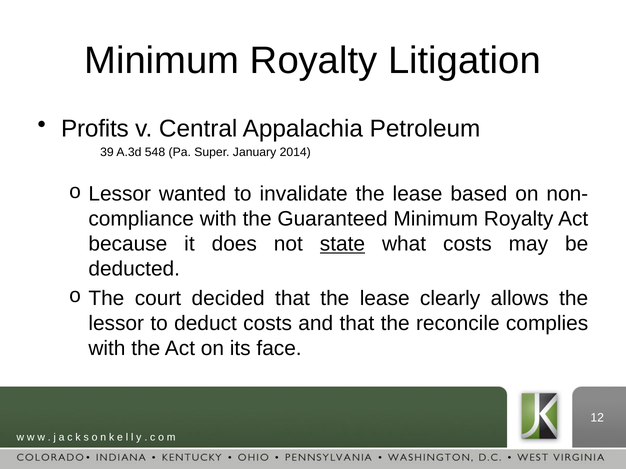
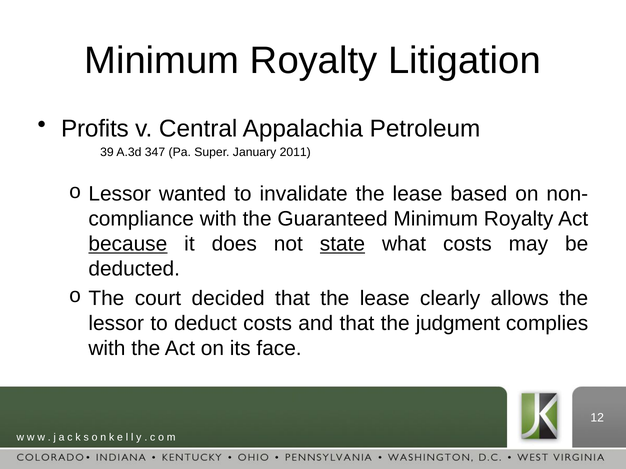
548: 548 -> 347 (155, 153)
2014: 2014 -> 2011 (295, 153)
because underline: none -> present (128, 244)
reconcile: reconcile -> judgment (458, 324)
